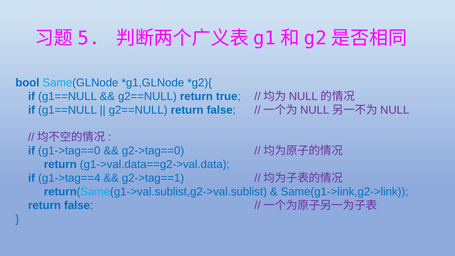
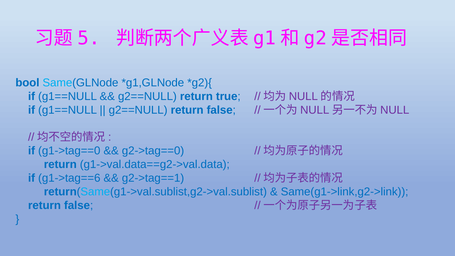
g1->tag==4: g1->tag==4 -> g1->tag==6 (69, 178)
